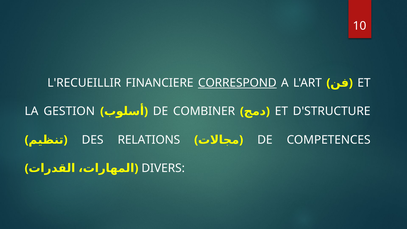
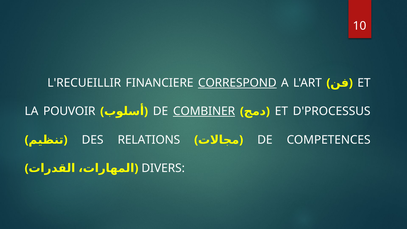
GESTION: GESTION -> POUVOIR (69, 111)
COMBINER underline: none -> present (204, 111)
D'STRUCTURE: D'STRUCTURE -> D'PROCESSUS (332, 111)
